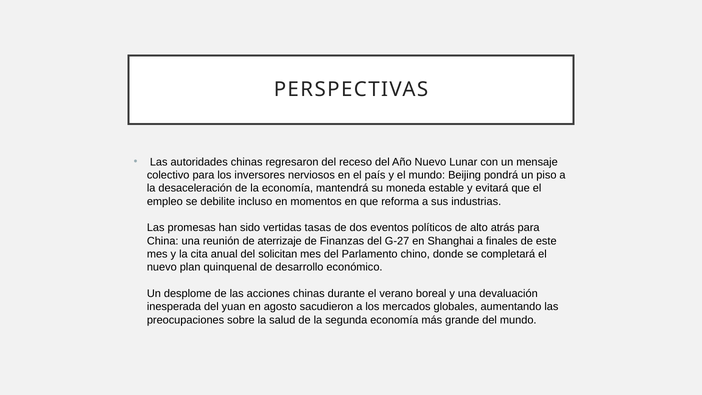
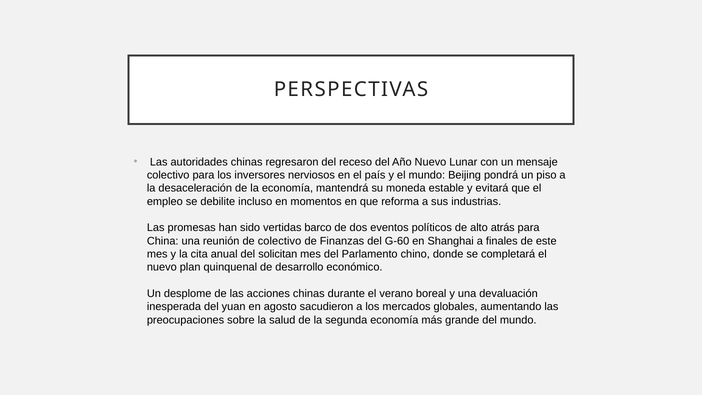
tasas: tasas -> barco (318, 228)
de aterrizaje: aterrizaje -> colectivo (280, 241)
G-27: G-27 -> G-60 (397, 241)
